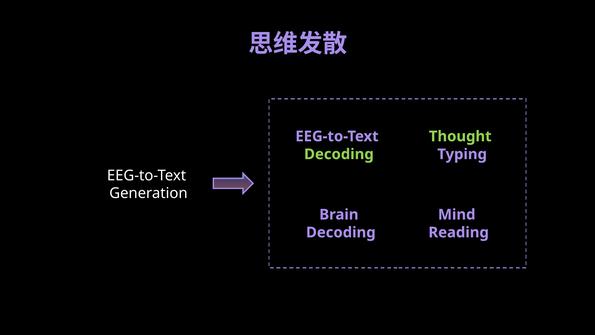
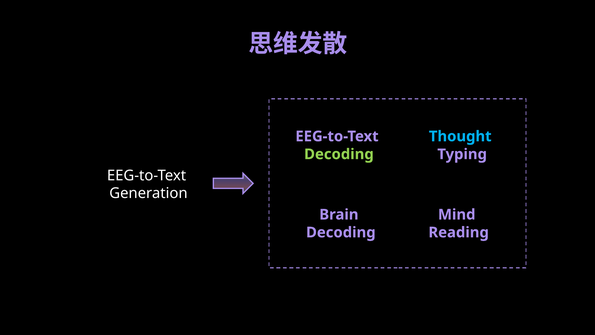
Thought colour: light green -> light blue (460, 136)
